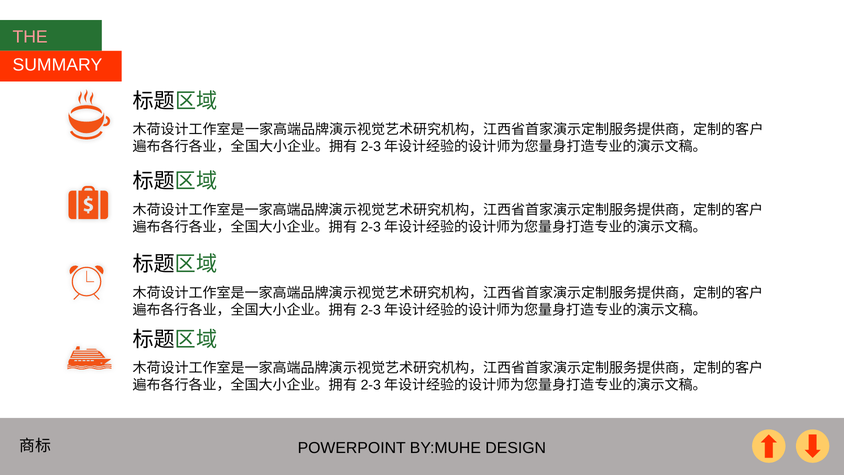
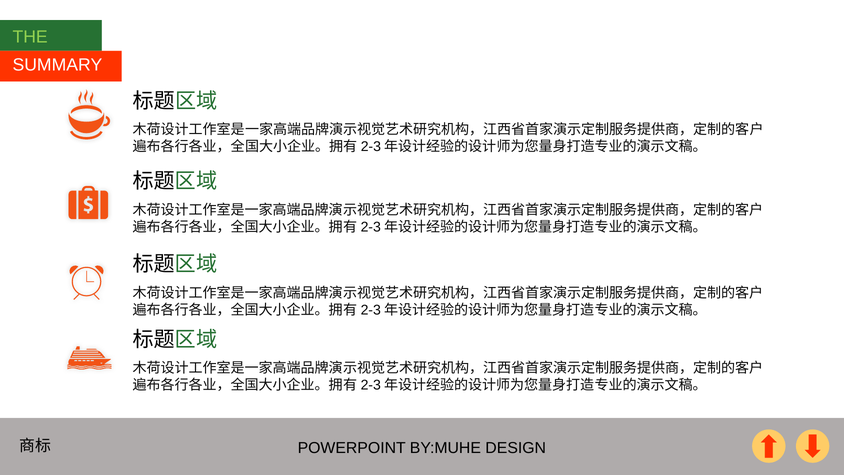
THE colour: pink -> light green (30, 37)
